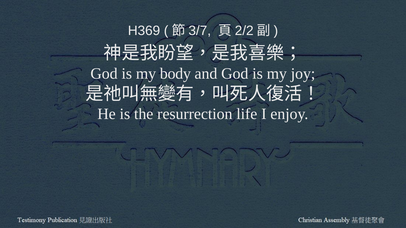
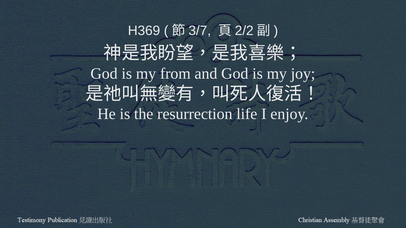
body: body -> from (175, 74)
